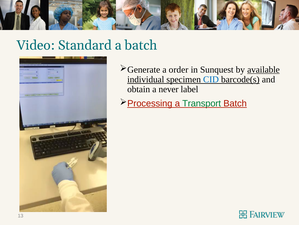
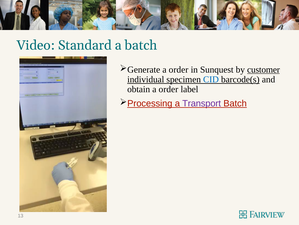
available: available -> customer (264, 69)
obtain a never: never -> order (168, 89)
Transport colour: green -> purple (202, 103)
